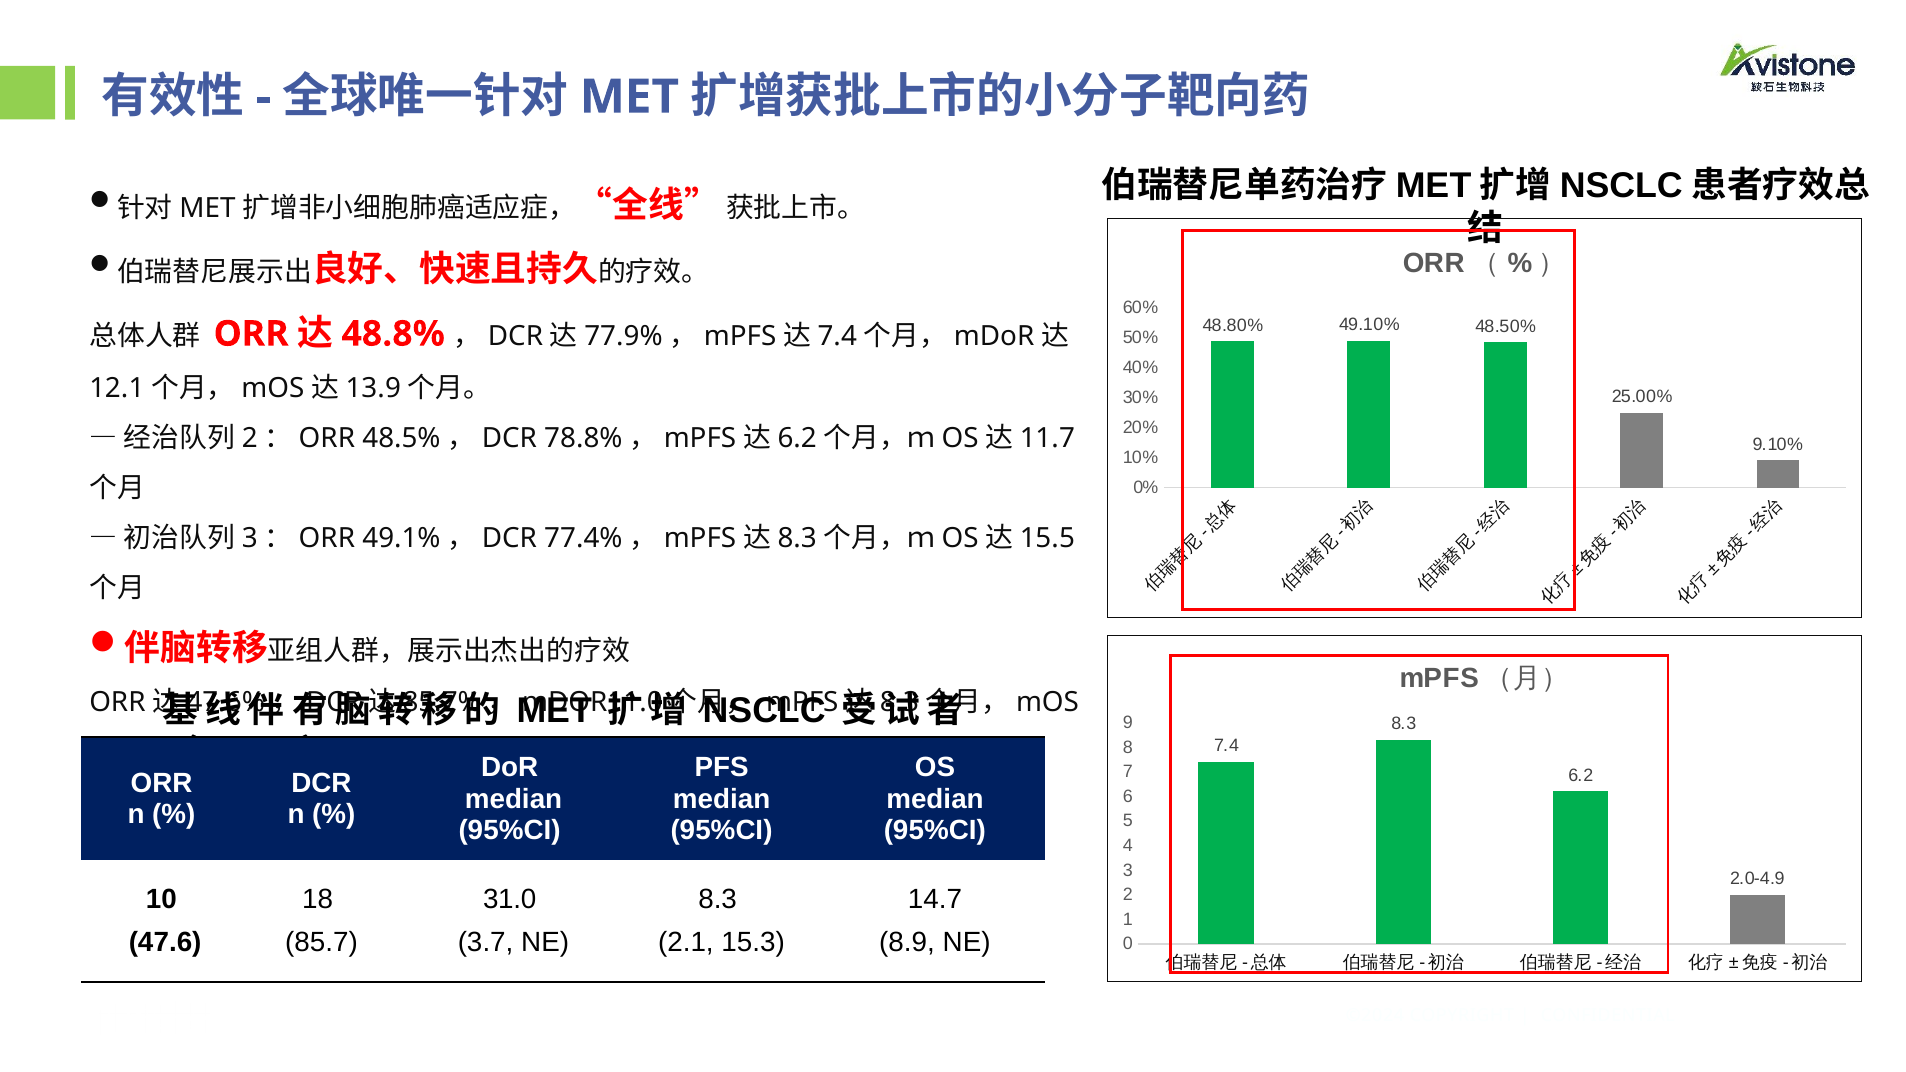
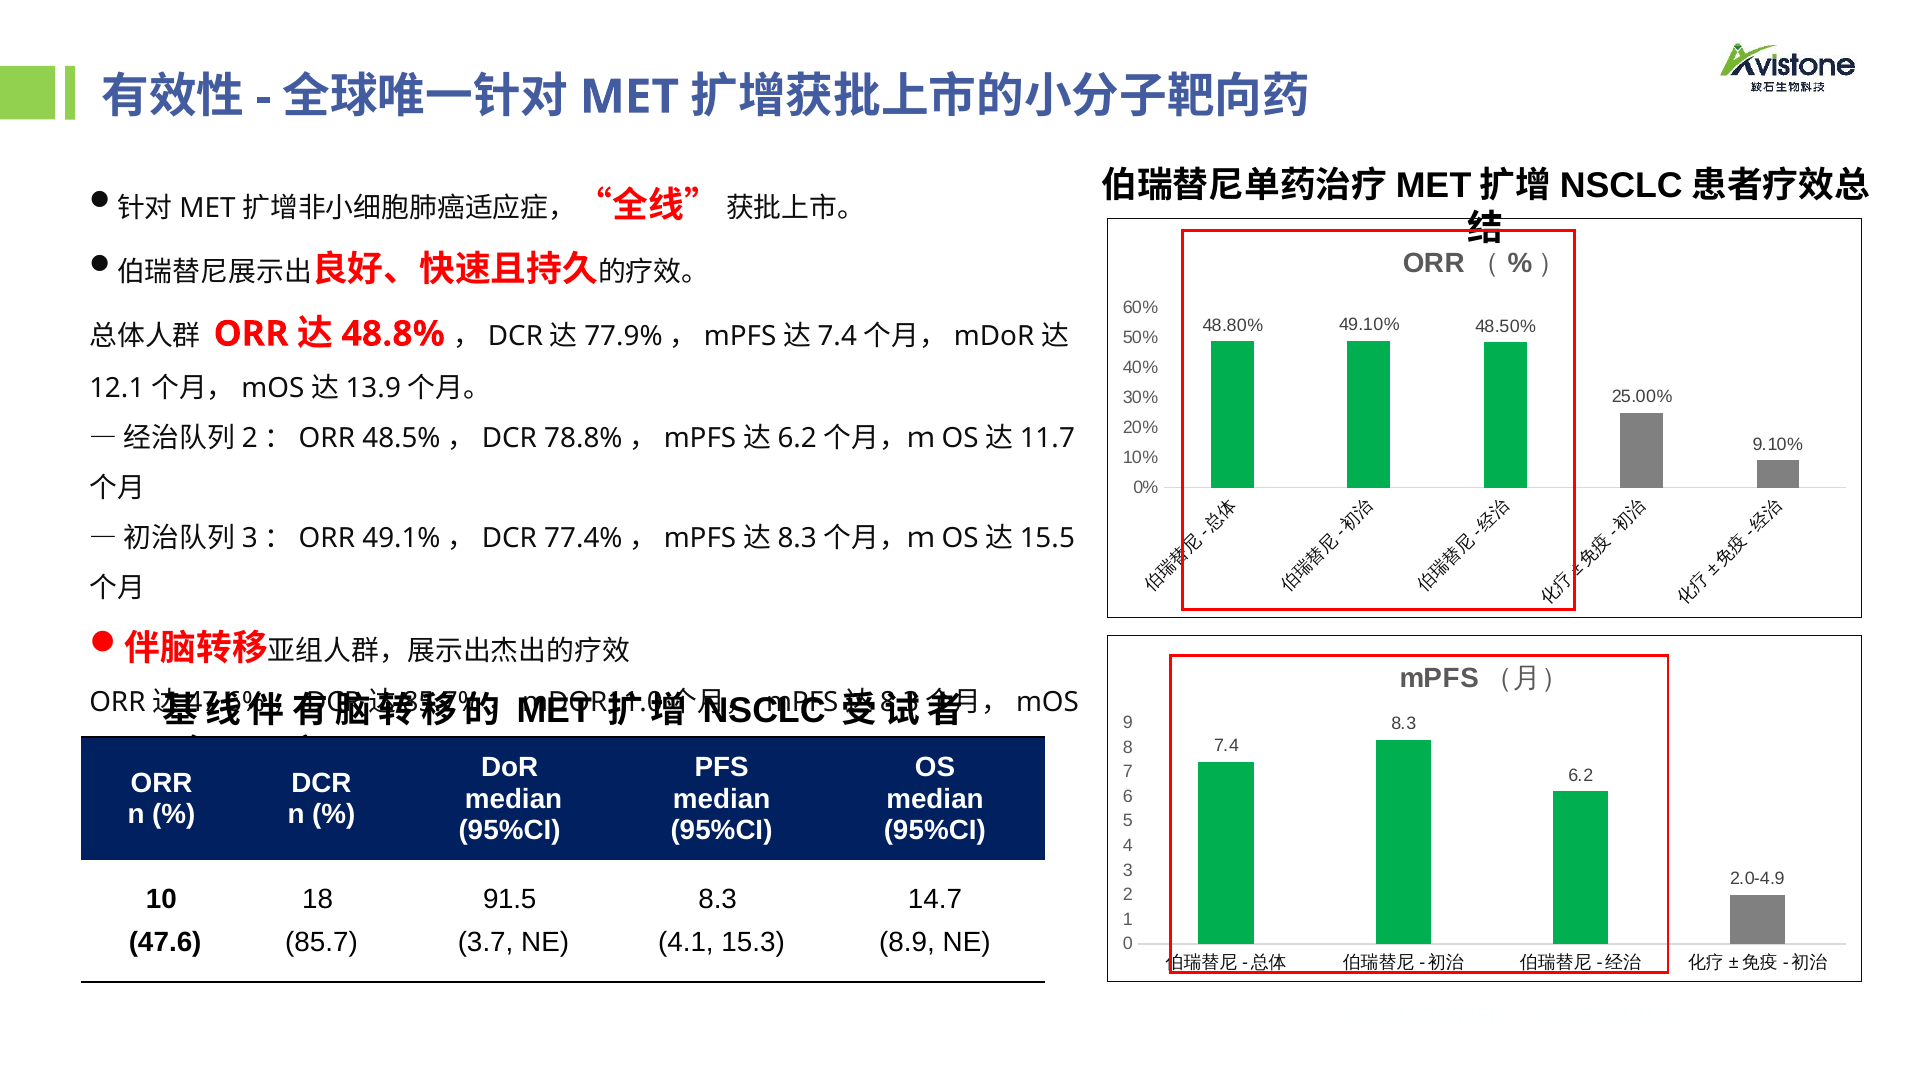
31.0: 31.0 -> 91.5 (510, 900)
2.1: 2.1 -> 4.1 (686, 943)
